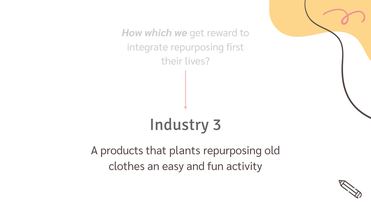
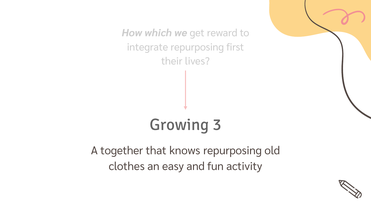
Industry: Industry -> Growing (179, 125)
products: products -> together (122, 151)
plants: plants -> knows (185, 151)
